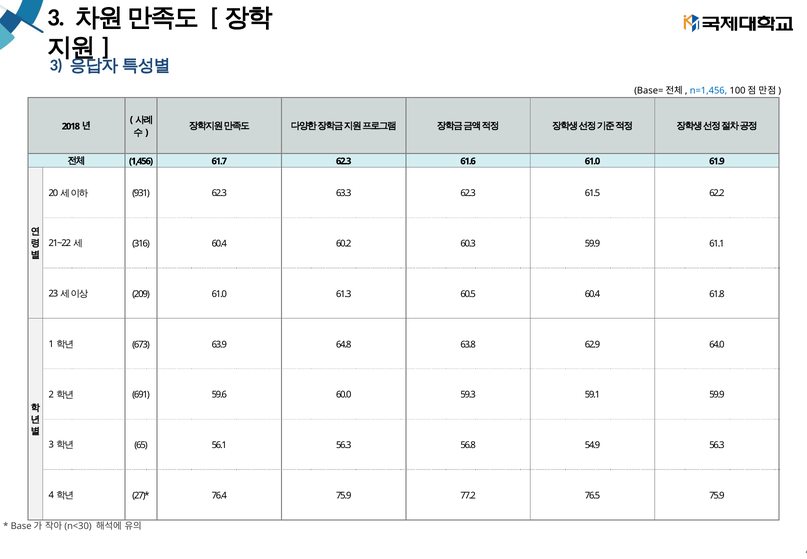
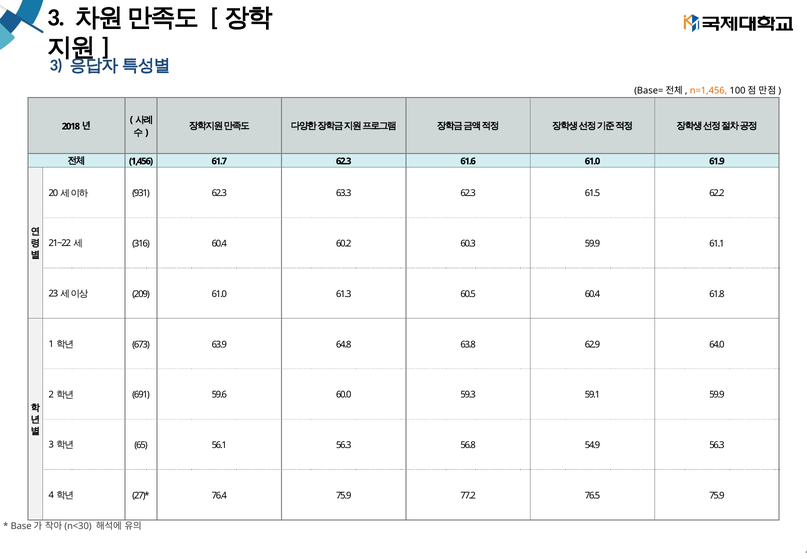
n=1,456 colour: blue -> orange (708, 91)
